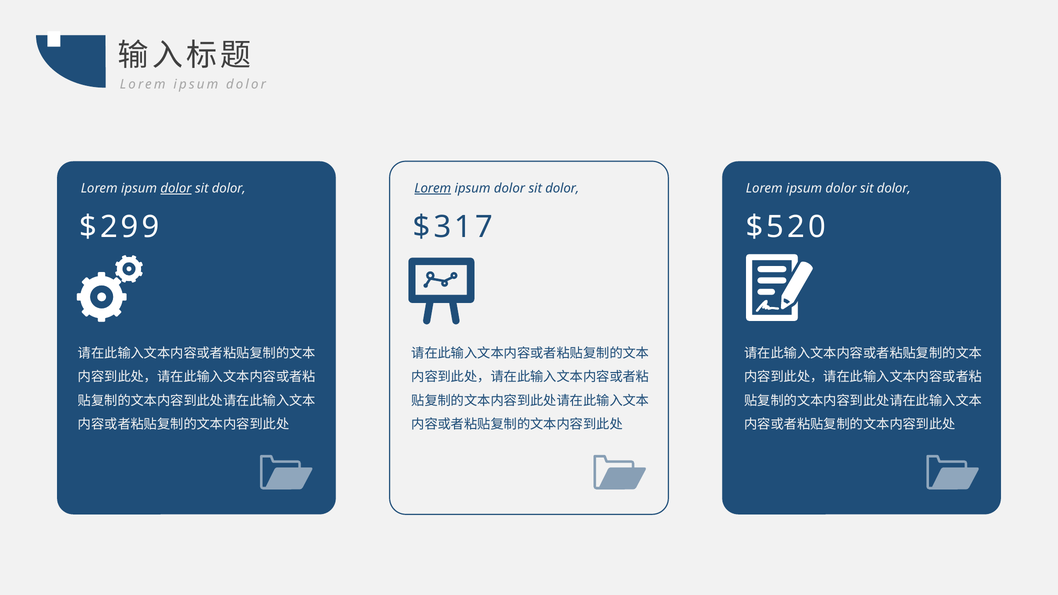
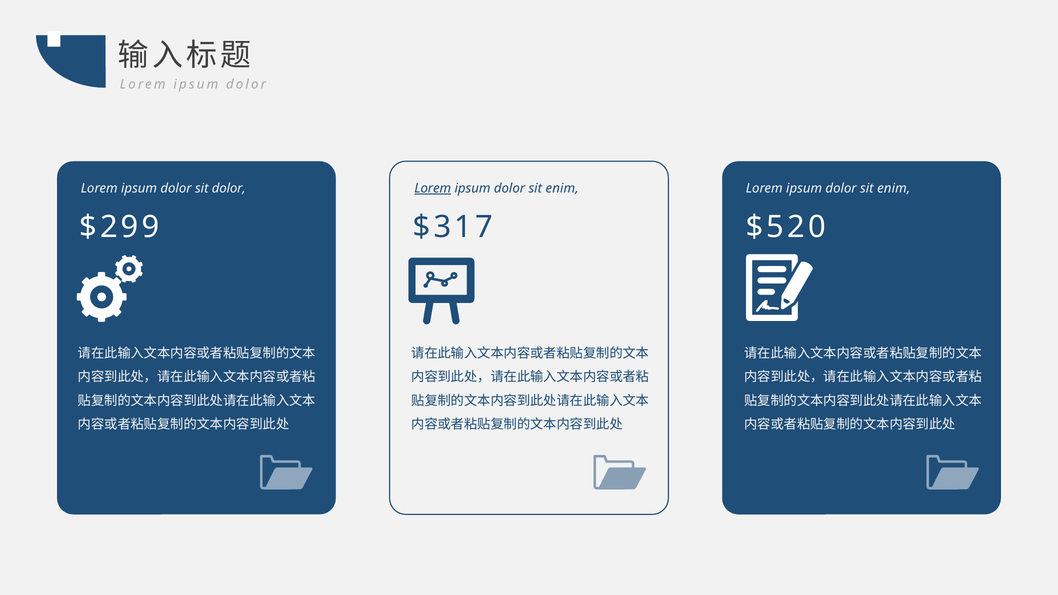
dolor underline: present -> none (176, 188)
dolor: dolor -> enim (562, 188)
dolor: dolor -> enim (894, 188)
